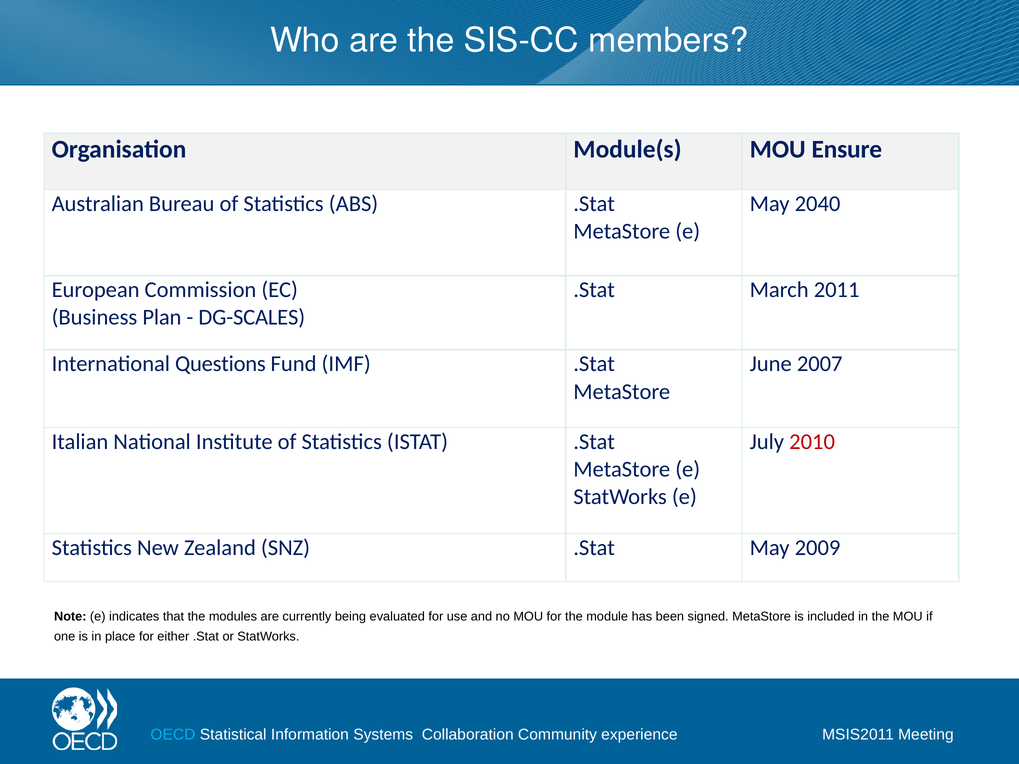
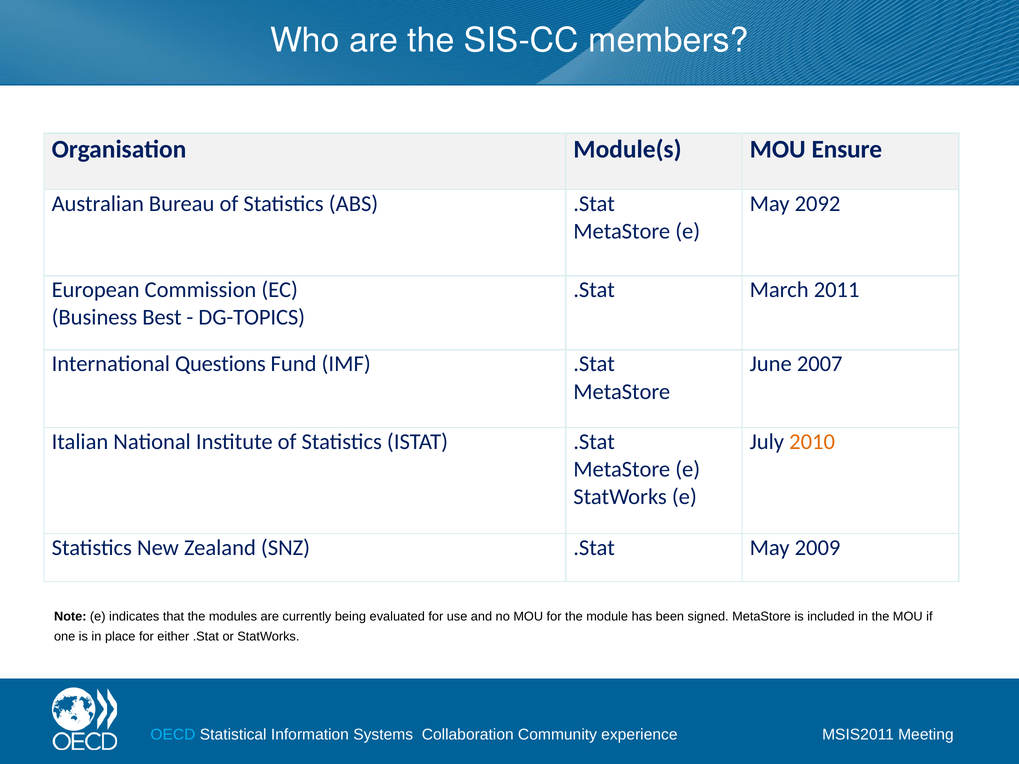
2040: 2040 -> 2092 (818, 204)
Plan: Plan -> Best (162, 318)
DG-SCALES: DG-SCALES -> DG-TOPICS (252, 318)
2010 colour: red -> orange (812, 442)
